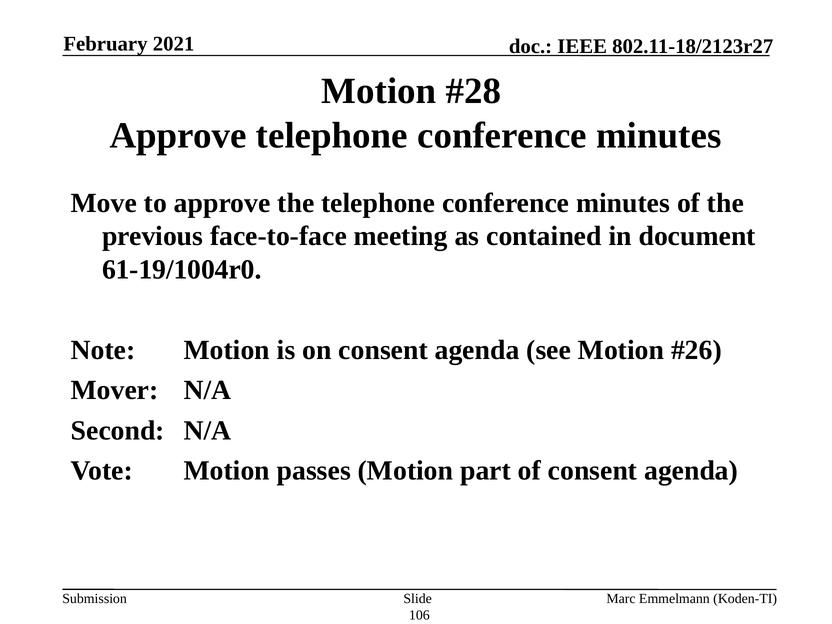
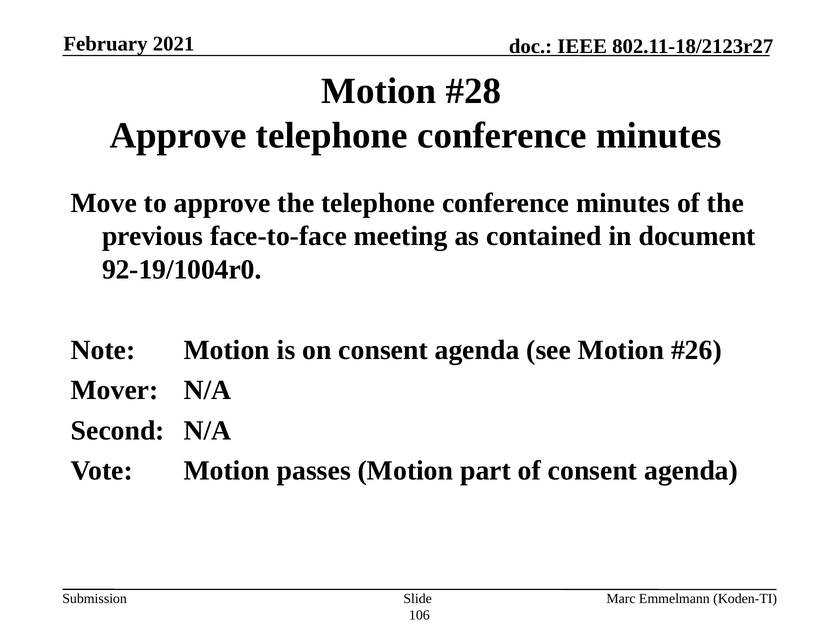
61-19/1004r0: 61-19/1004r0 -> 92-19/1004r0 (182, 270)
